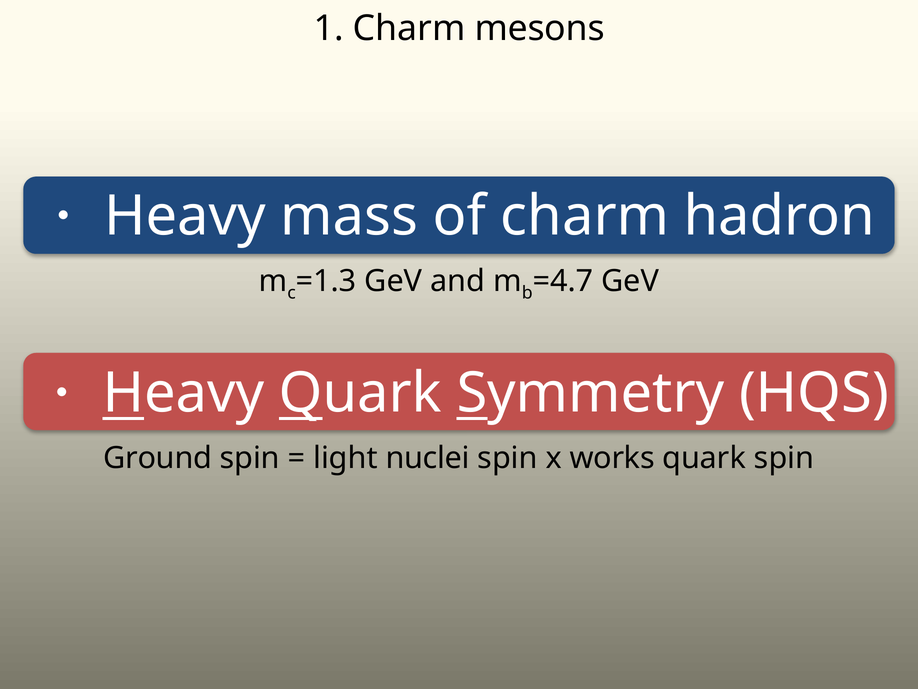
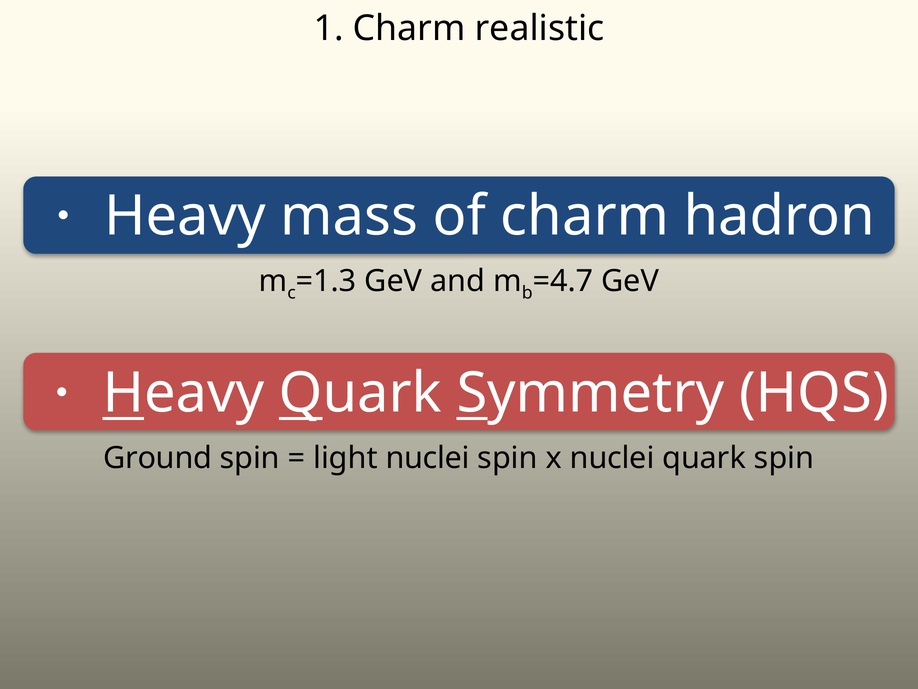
mesons: mesons -> realistic (540, 28)
x works: works -> nuclei (612, 458)
